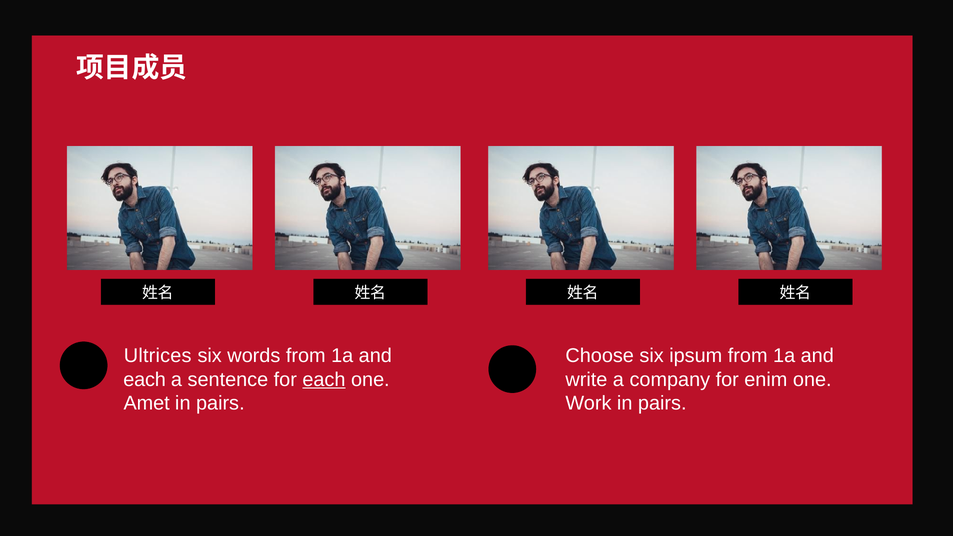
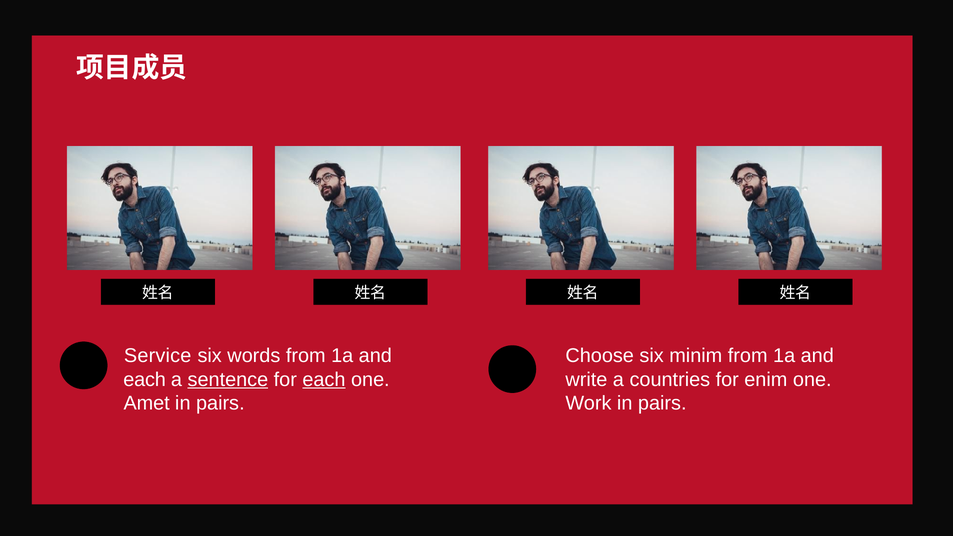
Ultrices: Ultrices -> Service (158, 356)
ipsum: ipsum -> minim (696, 356)
sentence underline: none -> present (228, 380)
company: company -> countries (670, 380)
